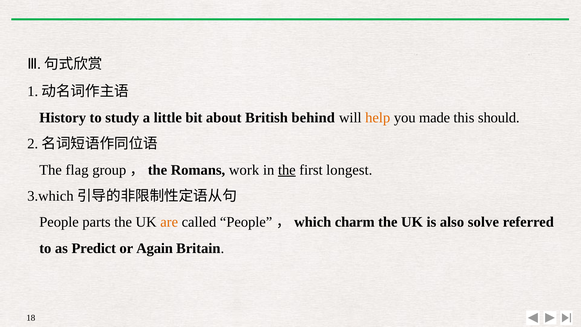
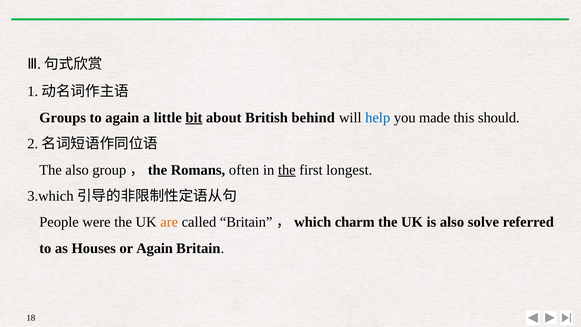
History: History -> Groups (63, 117)
to study: study -> again (122, 117)
bit underline: none -> present (194, 117)
help colour: orange -> blue (378, 117)
The flag: flag -> also (77, 170)
work: work -> often (244, 170)
parts: parts -> were (96, 222)
called People: People -> Britain (246, 222)
Predict: Predict -> Houses (94, 248)
